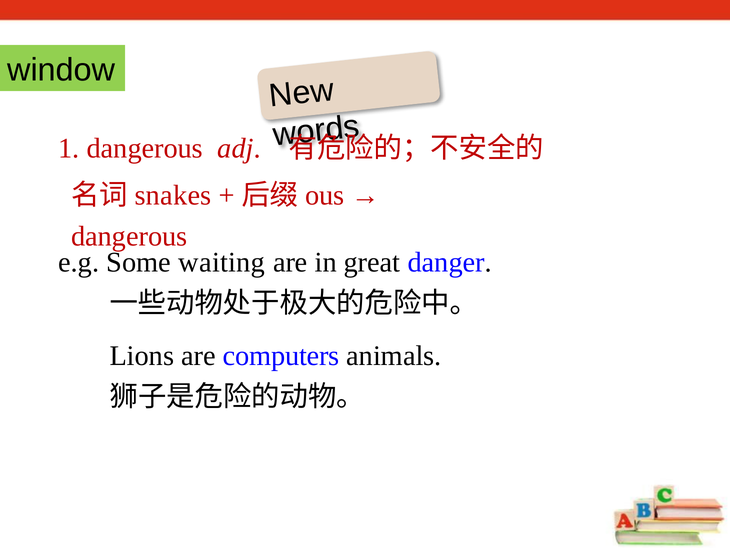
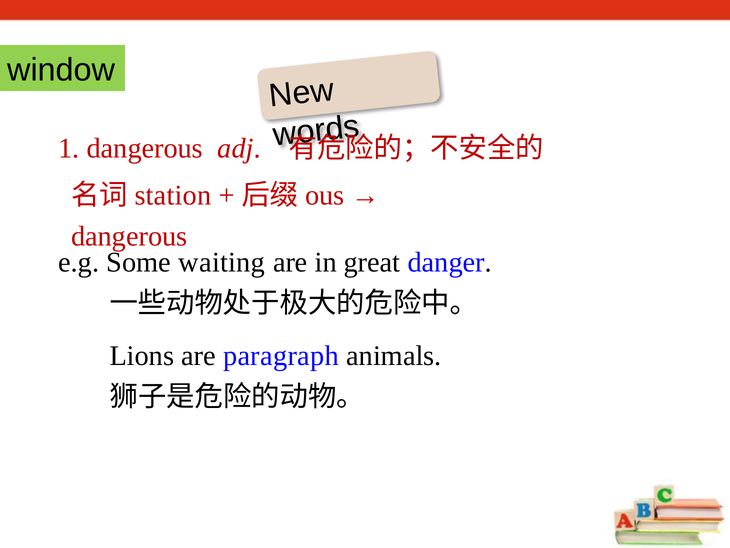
snakes: snakes -> station (173, 195)
computers: computers -> paragraph (281, 355)
